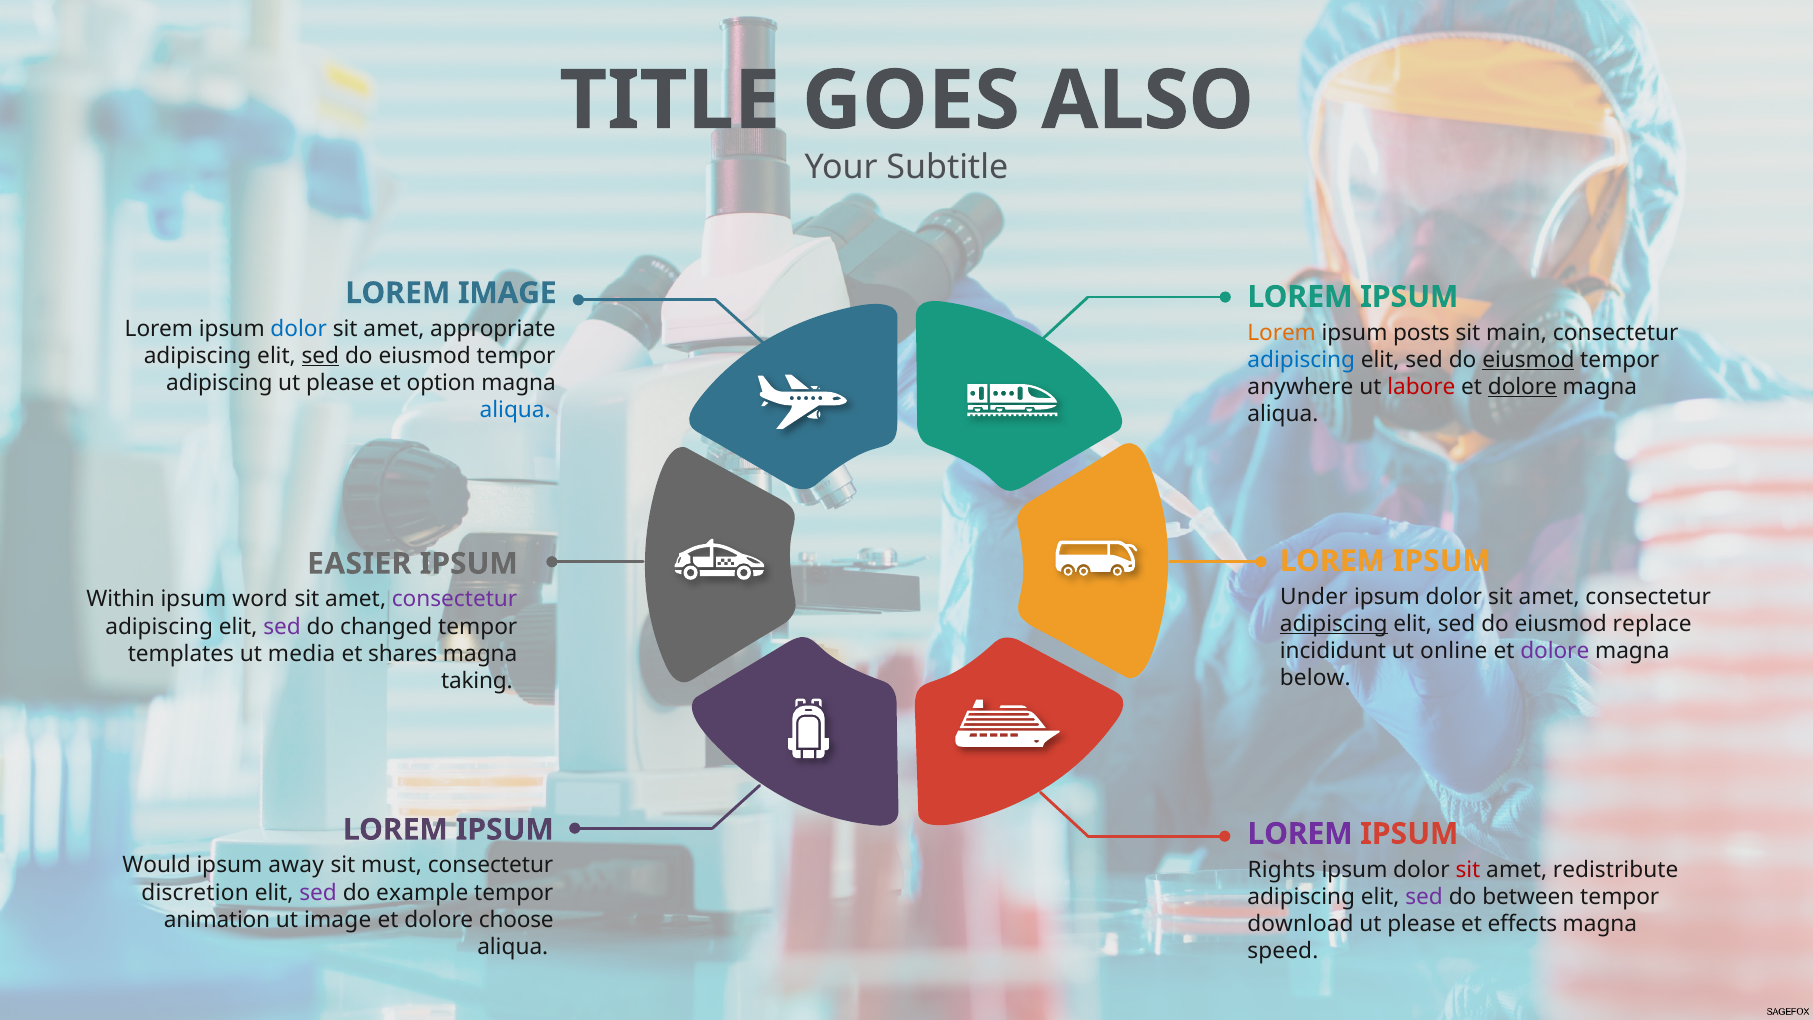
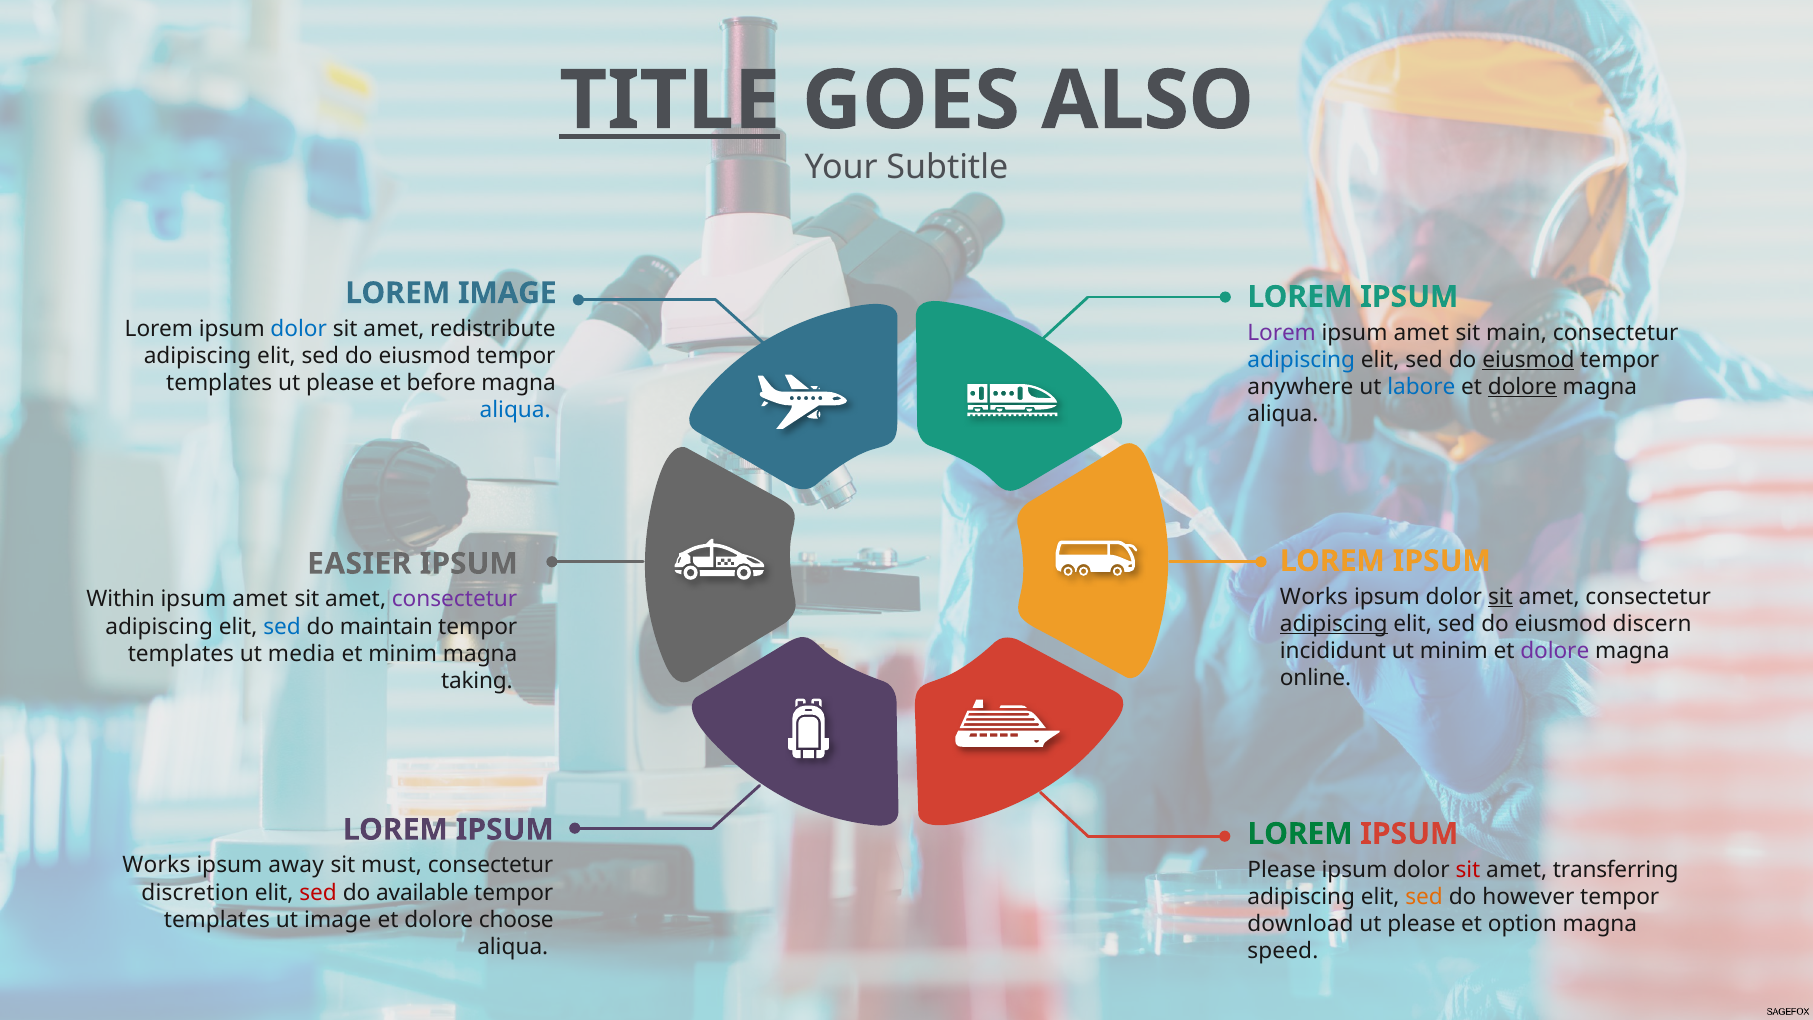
TITLE underline: none -> present (670, 101)
appropriate: appropriate -> redistribute (493, 329)
Lorem colour: orange -> purple (1282, 333)
posts: posts -> amet (1421, 333)
sed underline: present -> none (320, 356)
adipiscing: adipiscing -> templates (219, 383)
option: option -> before (441, 383)
labore colour: red -> blue (1421, 387)
Under: Under -> Works (1314, 597)
sit underline: none -> present (1500, 597)
word: word -> amet (260, 599)
replace: replace -> discern (1652, 624)
sed colour: purple -> blue (282, 627)
changed: changed -> maintain (386, 627)
ut online: online -> minim (1454, 651)
et shares: shares -> minim (403, 654)
below: below -> online (1316, 678)
LOREM colour: purple -> green (1300, 834)
Would: Would -> Works (156, 865)
Rights: Rights -> Please (1282, 869)
redistribute: redistribute -> transferring (1616, 869)
sed colour: purple -> red (318, 892)
example: example -> available (422, 892)
sed colour: purple -> orange (1424, 897)
between: between -> however (1528, 897)
animation: animation -> templates (217, 920)
effects: effects -> option (1522, 924)
